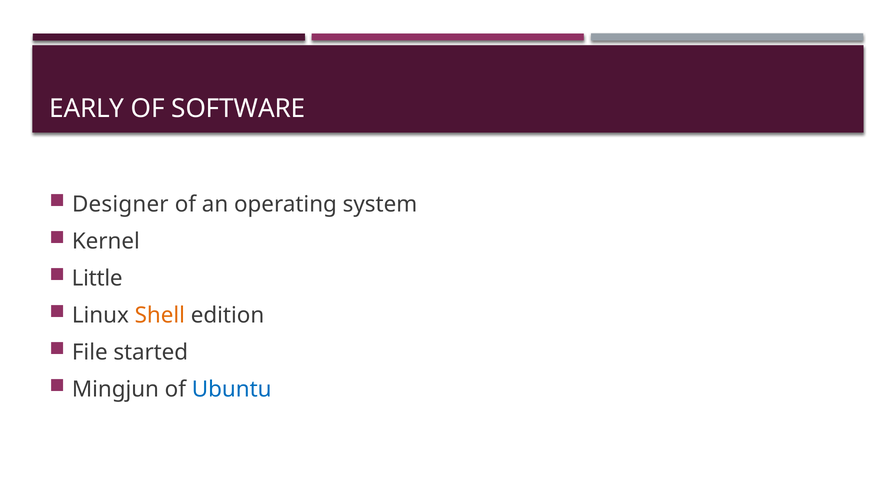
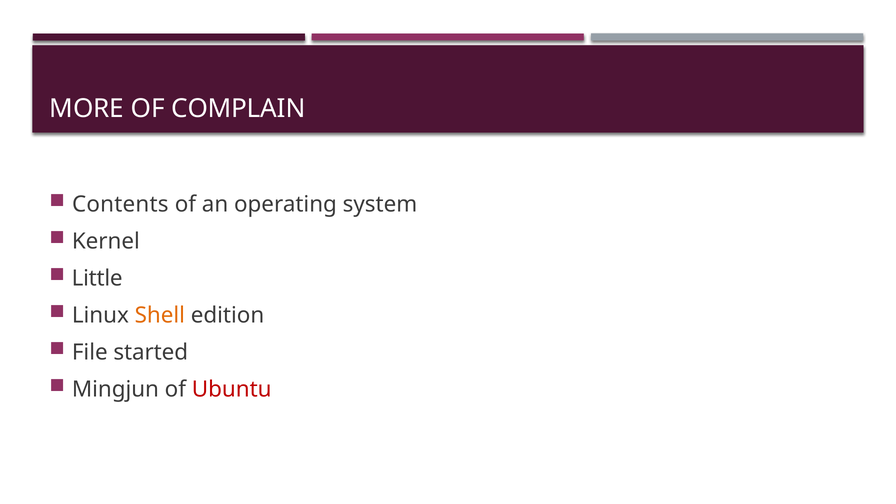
EARLY: EARLY -> MORE (87, 109)
SOFTWARE: SOFTWARE -> COMPLAIN (238, 109)
Designer: Designer -> Contents (120, 205)
Ubuntu colour: blue -> red (232, 389)
